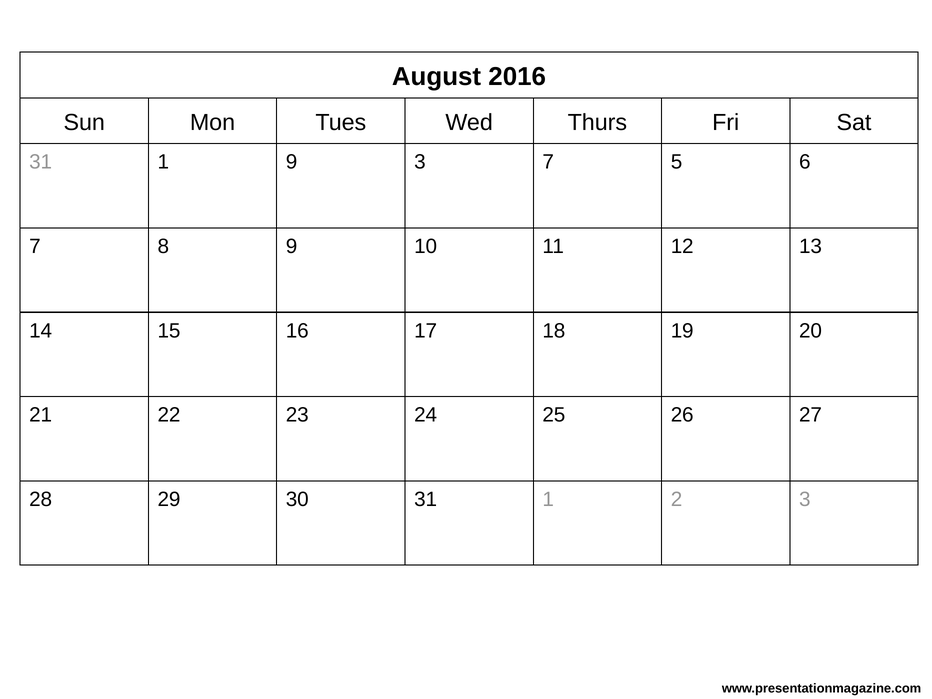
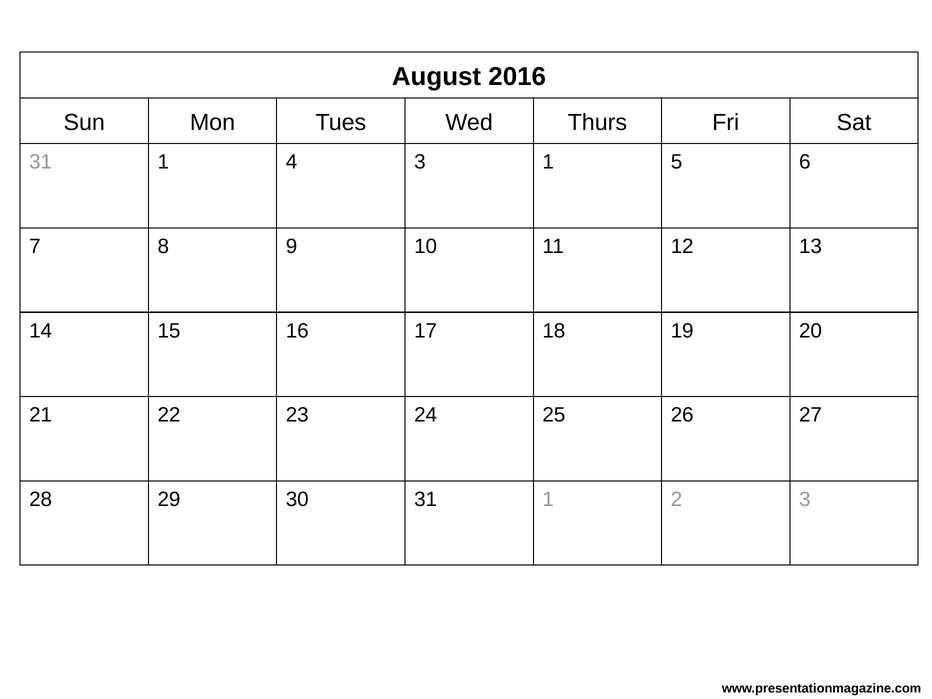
1 9: 9 -> 4 (292, 162)
3 7: 7 -> 1 (548, 162)
